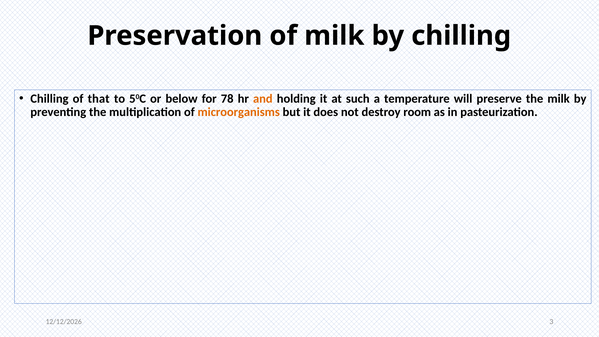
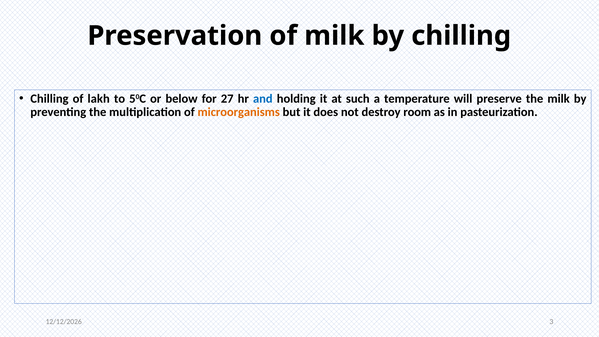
that: that -> lakh (99, 99)
78: 78 -> 27 (227, 99)
and colour: orange -> blue (263, 99)
